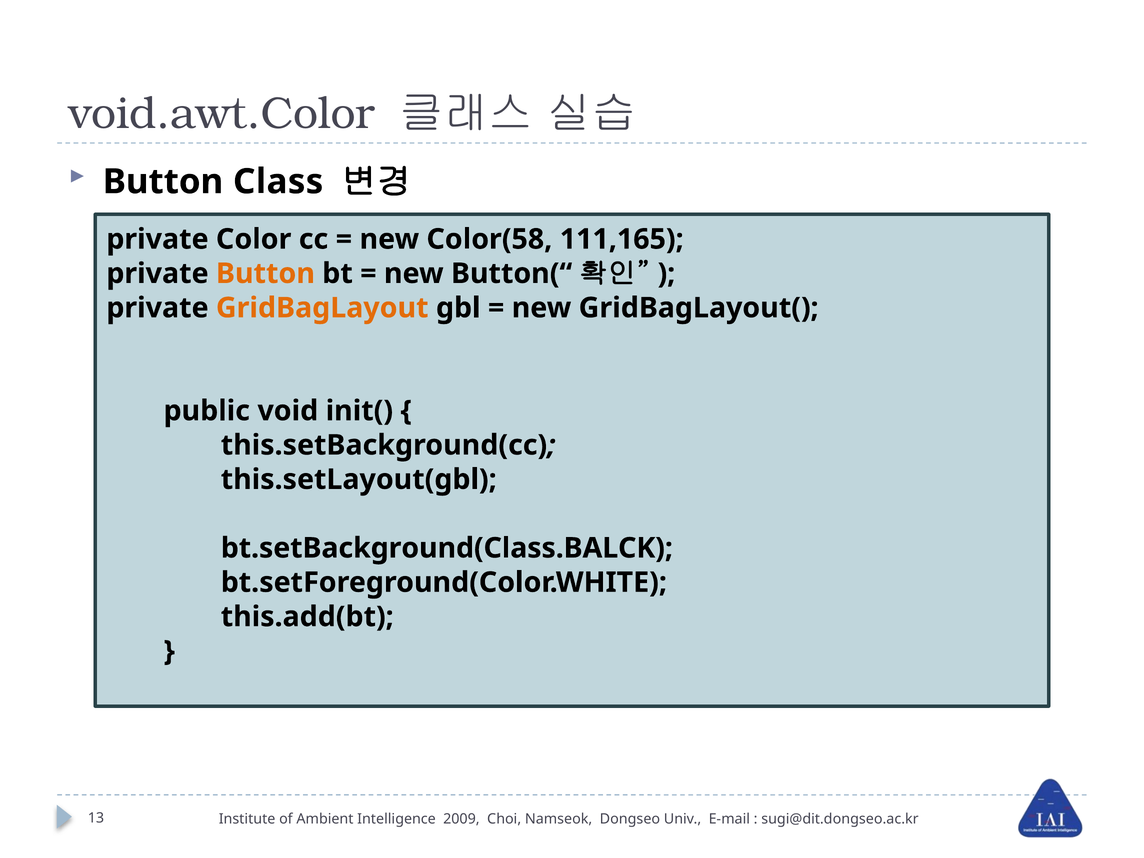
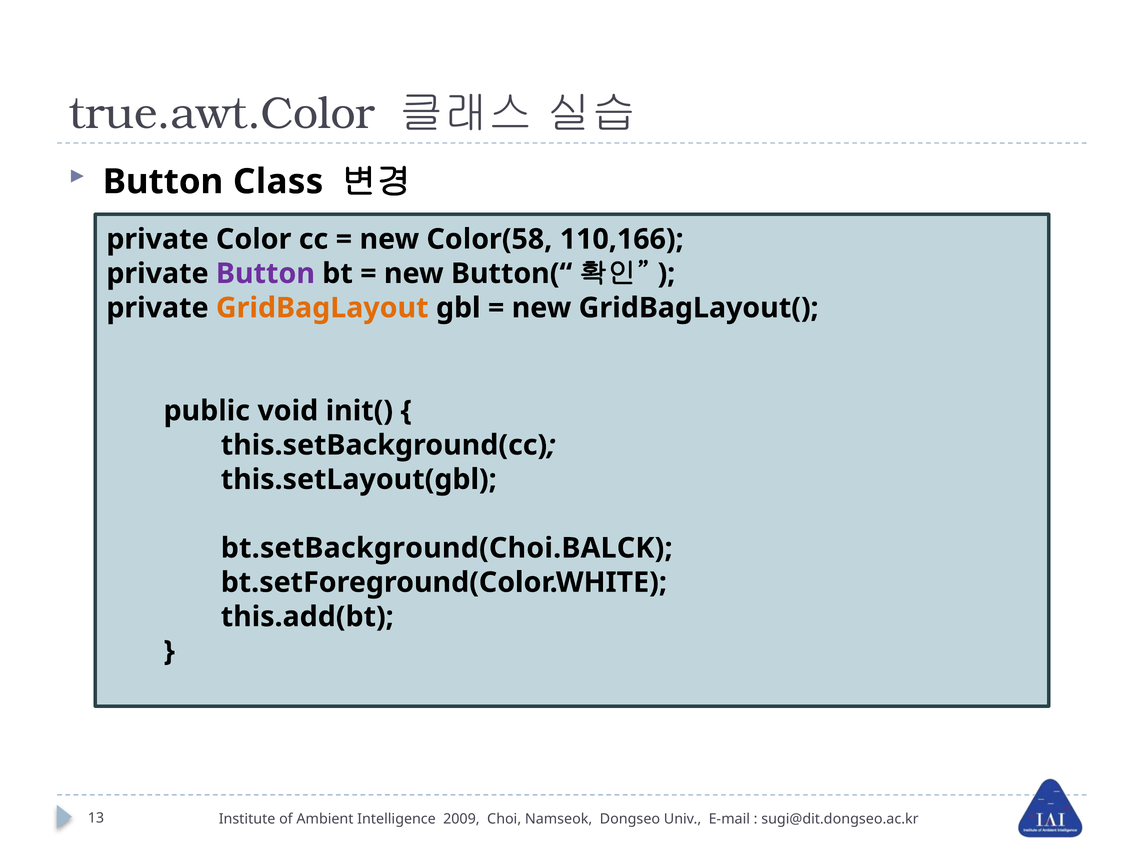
void.awt.Color: void.awt.Color -> true.awt.Color (222, 114)
111,165: 111,165 -> 110,166 (622, 239)
Button colour: orange -> purple (265, 274)
bt.setBackground(Class.BALCK: bt.setBackground(Class.BALCK -> bt.setBackground(Choi.BALCK (447, 548)
